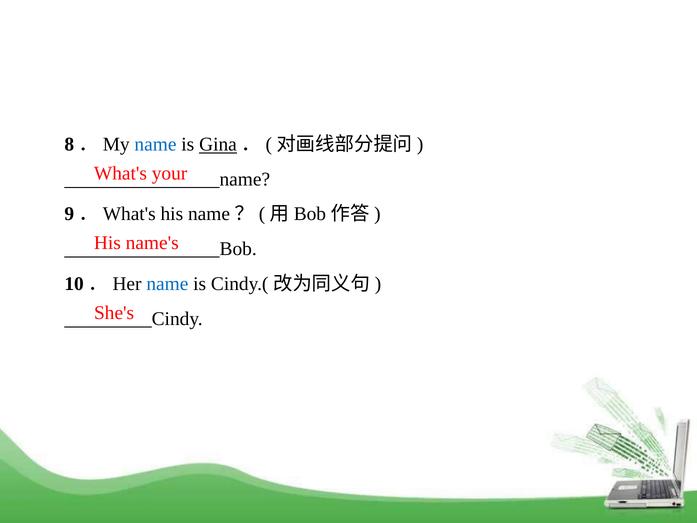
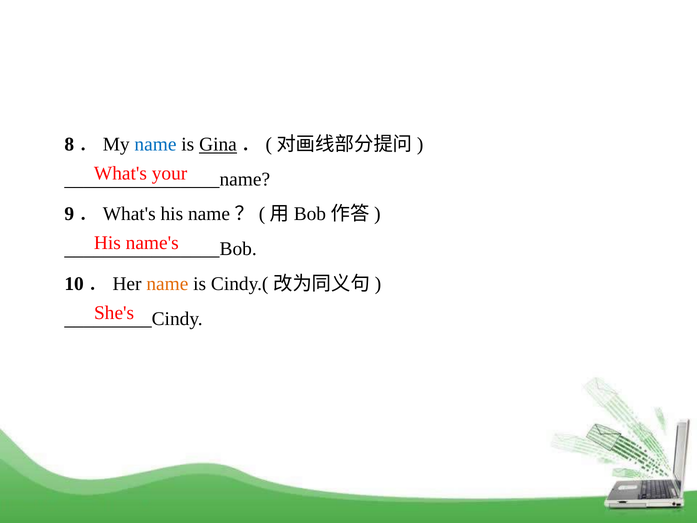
name colour: blue -> orange (167, 284)
